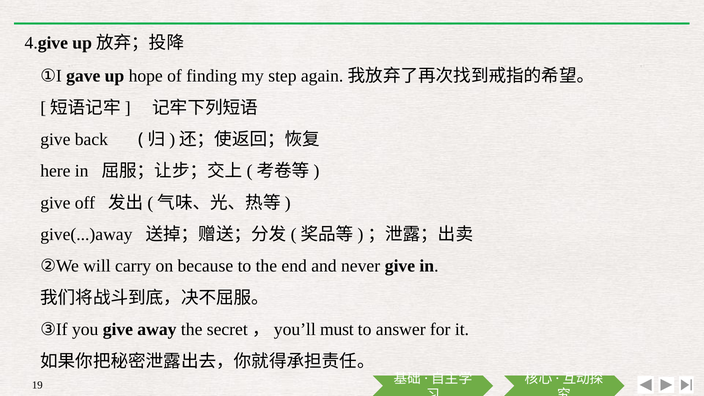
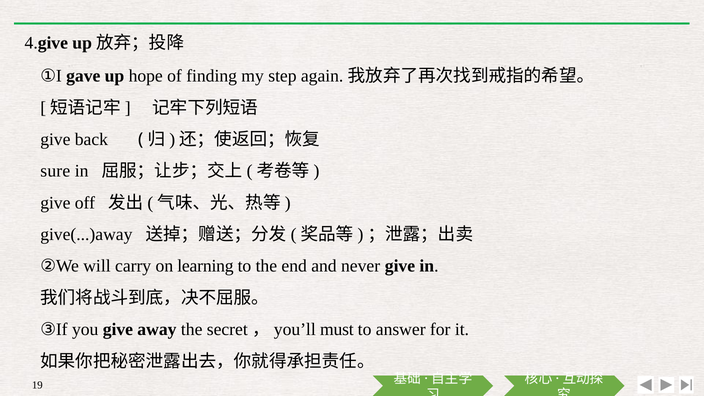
here: here -> sure (55, 171)
because: because -> learning (205, 266)
